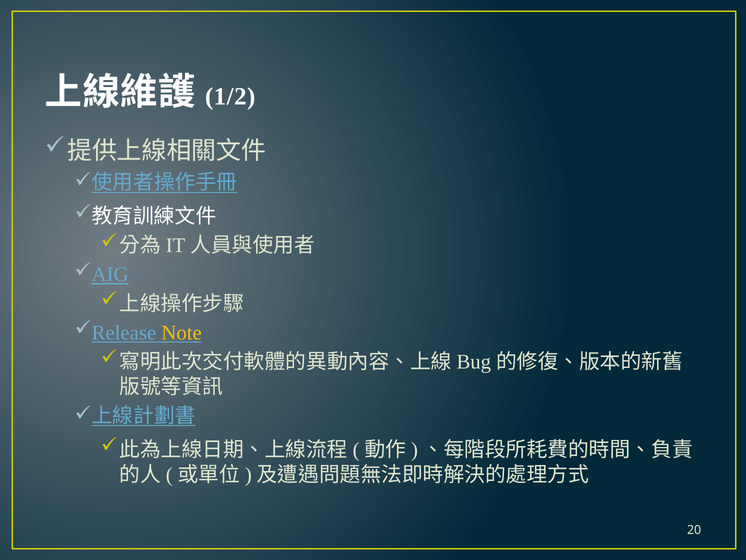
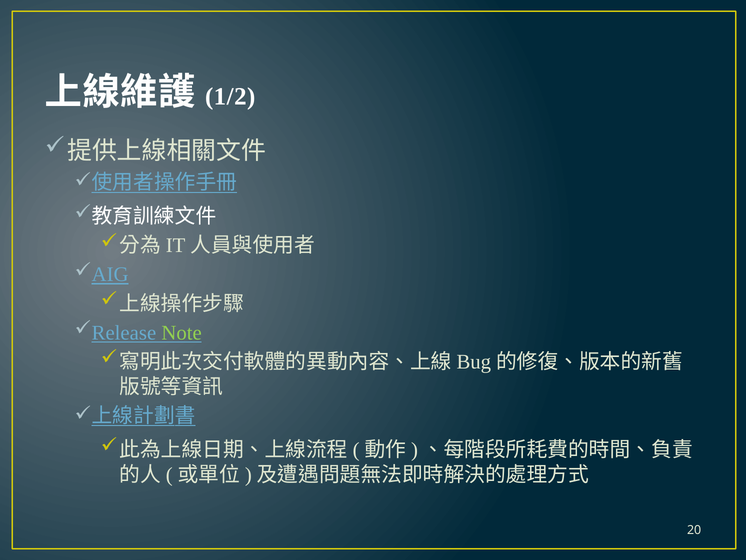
Note colour: yellow -> light green (182, 332)
